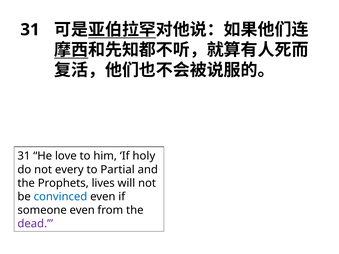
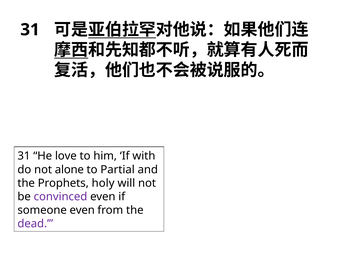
holy: holy -> with (144, 156)
every: every -> alone (69, 170)
lives: lives -> holy (103, 183)
convinced colour: blue -> purple (60, 197)
